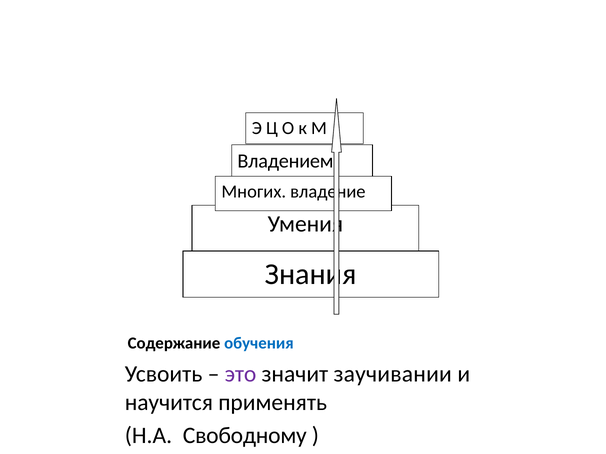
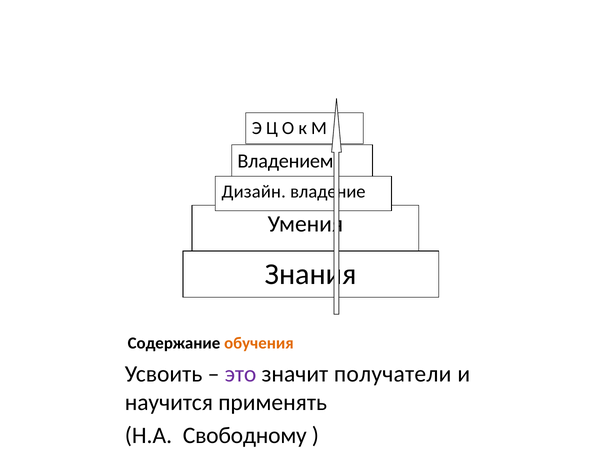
Многих: Многих -> Дизайн (254, 192)
обучения colour: blue -> orange (259, 344)
заучивании: заучивании -> получатели (393, 375)
